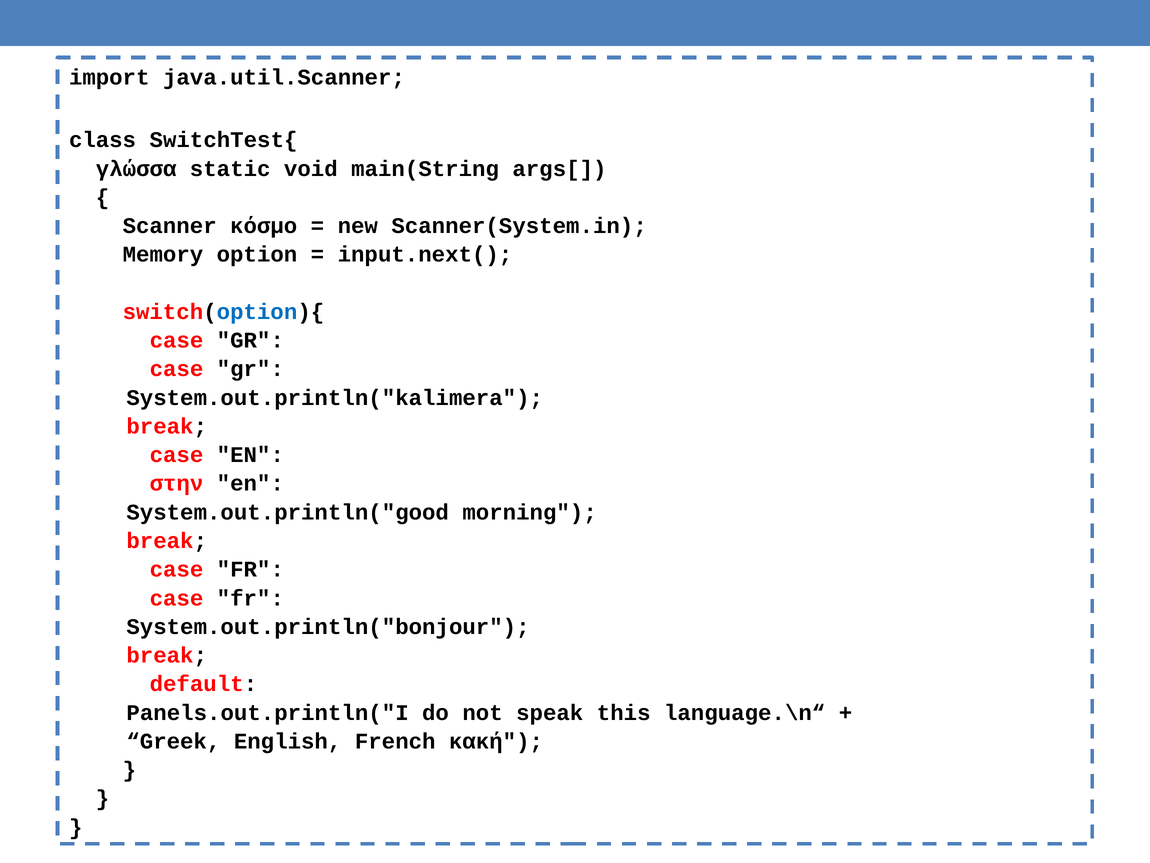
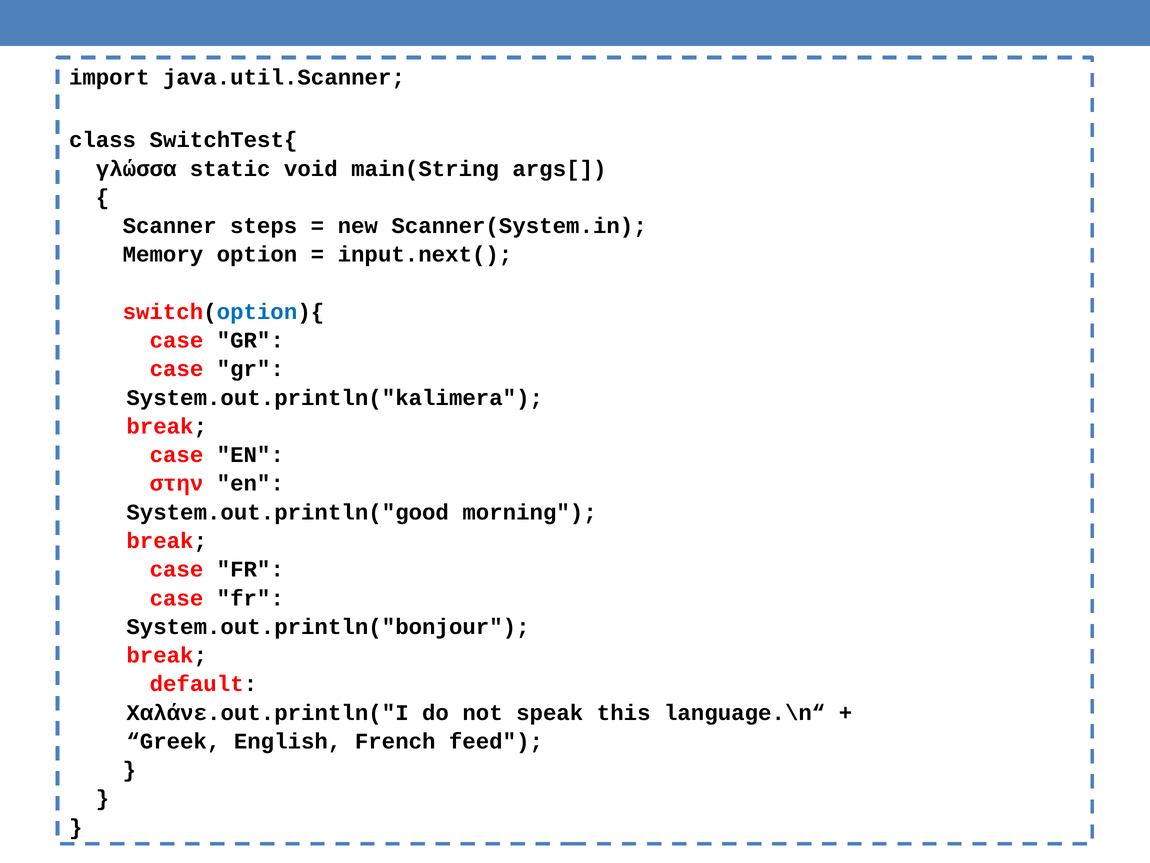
κόσμο: κόσμο -> steps (264, 226)
Panels.out.println("I: Panels.out.println("I -> Χαλάνε.out.println("I (268, 712)
κακή: κακή -> feed (496, 741)
